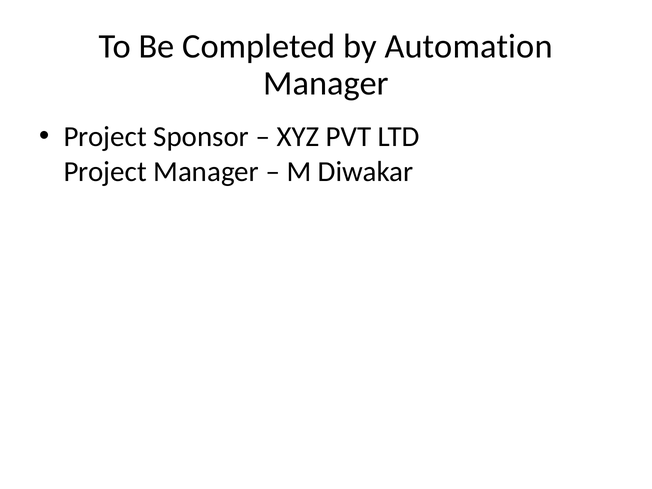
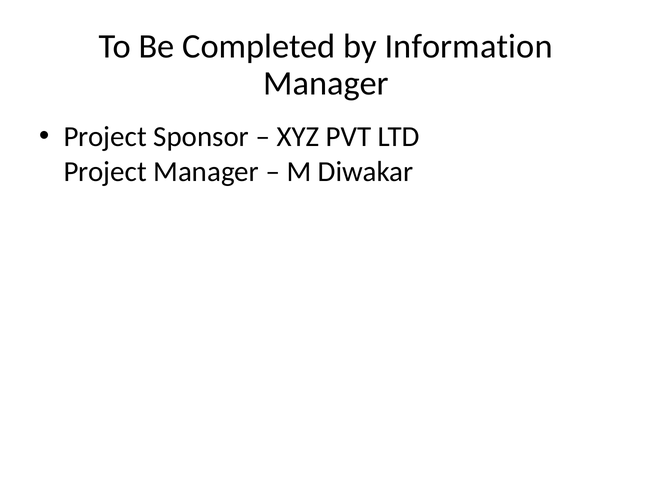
Automation: Automation -> Information (469, 46)
